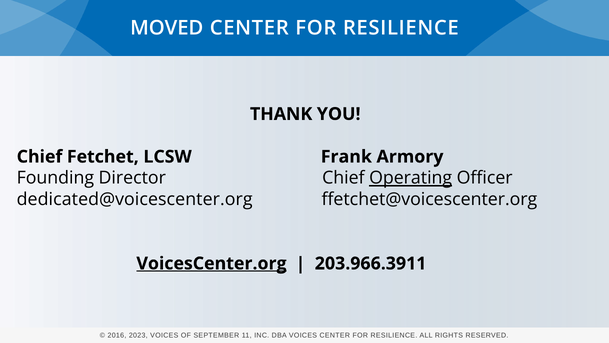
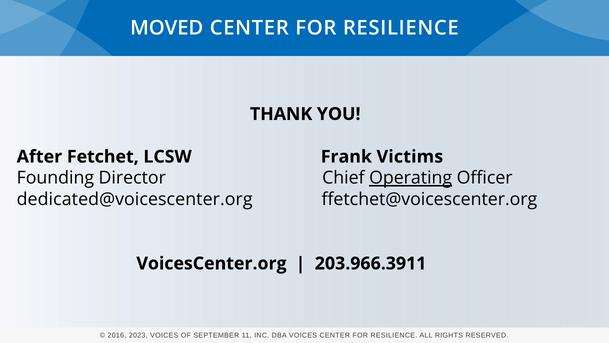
Chief: Chief -> After (39, 157)
Armory: Armory -> Victims (410, 157)
VoicesCenter.org underline: present -> none (211, 263)
